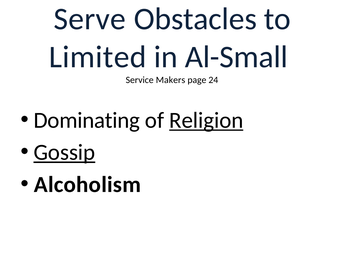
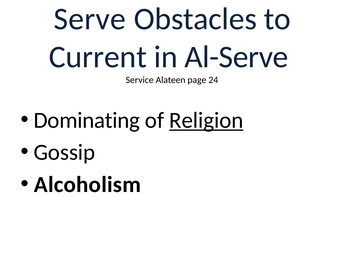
Limited: Limited -> Current (98, 57)
Al-Small: Al-Small -> Al-Serve (236, 57)
Makers: Makers -> Alateen (171, 80)
Gossip underline: present -> none (64, 152)
